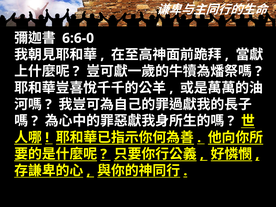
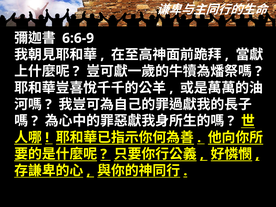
6:6-0: 6:6-0 -> 6:6-9 (78, 38)
